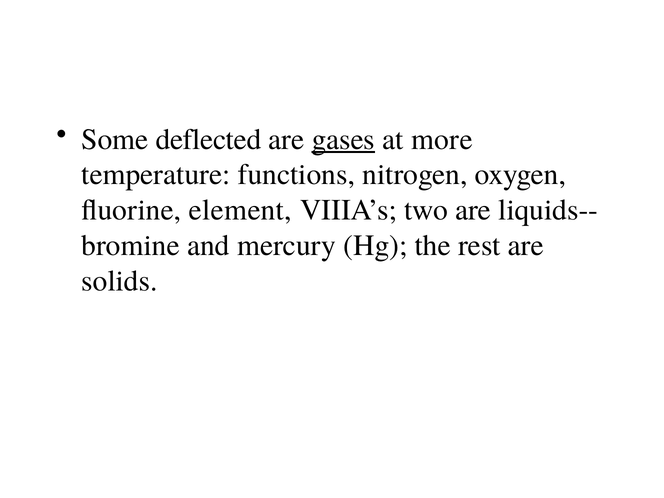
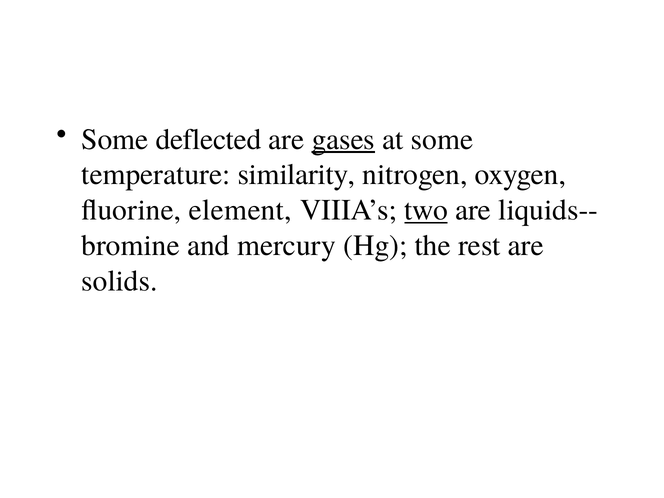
at more: more -> some (442, 139)
functions: functions -> similarity (297, 175)
two underline: none -> present (426, 210)
